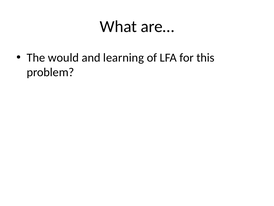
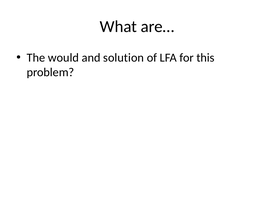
learning: learning -> solution (124, 57)
